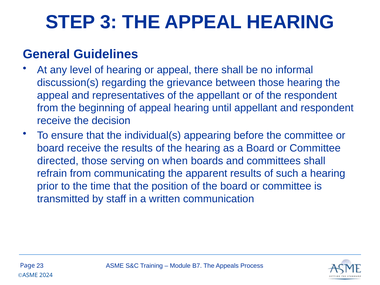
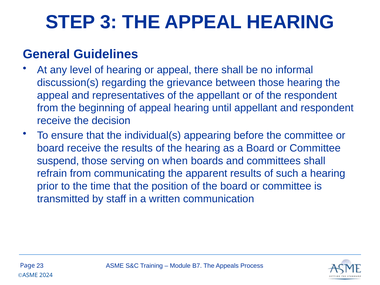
directed: directed -> suspend (58, 161)
